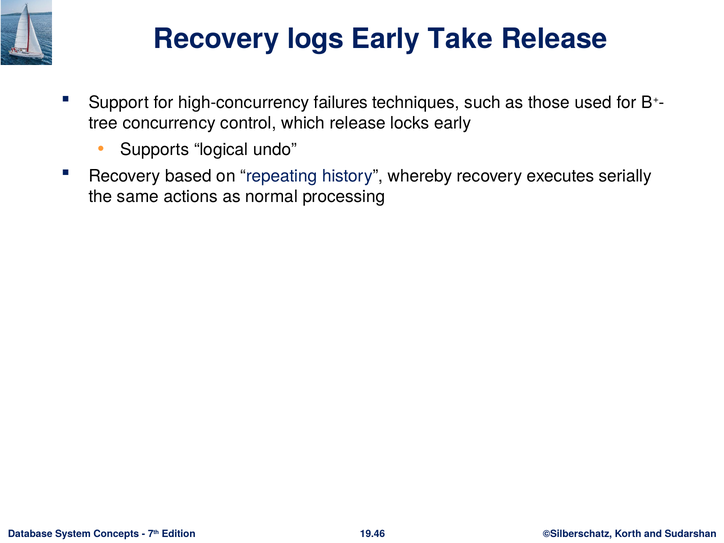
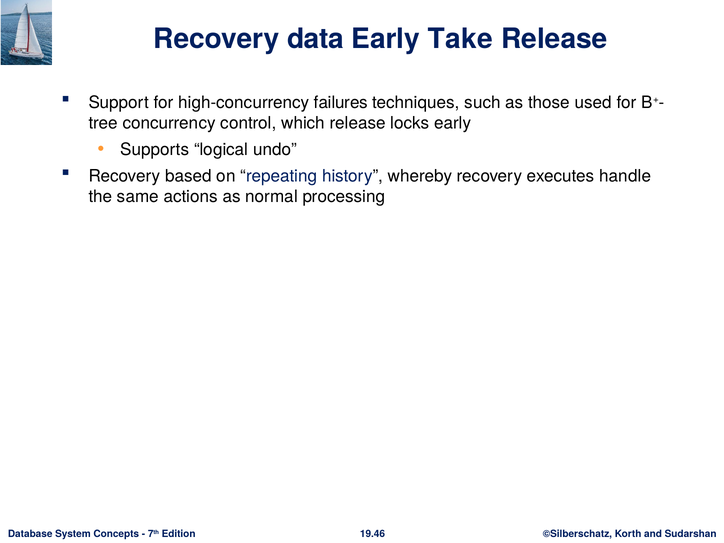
logs: logs -> data (316, 39)
serially: serially -> handle (625, 176)
